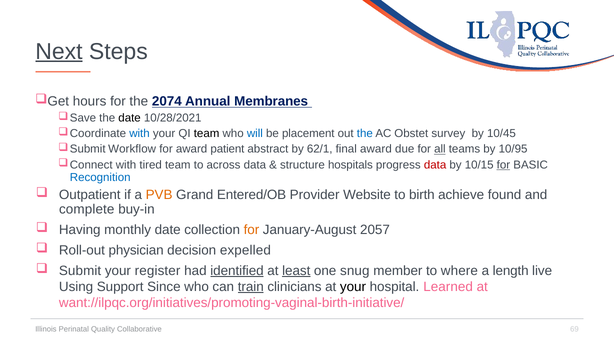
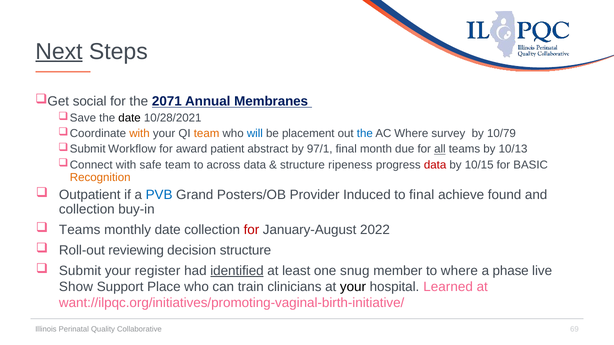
hours: hours -> social (90, 101)
2074: 2074 -> 2071 (167, 101)
with colour: blue -> orange (139, 134)
team colour: black -> orange (207, 134)
AC Obstet: Obstet -> Where (411, 134)
10/45: 10/45 -> 10/79 (501, 134)
62/1: 62/1 -> 97/1 (320, 149)
final award: award -> month (376, 149)
10/95: 10/95 -> 10/13 (513, 149)
tired: tired -> safe (151, 165)
hospitals: hospitals -> ripeness (350, 165)
for underline: present -> none (503, 165)
Recognition colour: blue -> orange (100, 177)
PVB colour: orange -> blue (159, 195)
Entered/OB: Entered/OB -> Posters/OB (251, 195)
Website: Website -> Induced (367, 195)
to birth: birth -> final (422, 195)
complete: complete -> collection (87, 210)
Having: Having -> Teams (80, 230)
for colour: orange -> red (251, 230)
2057: 2057 -> 2022 (375, 230)
physician: physician -> reviewing (136, 251)
decision expelled: expelled -> structure (246, 251)
least underline: present -> none (296, 271)
length: length -> phase (511, 271)
Using: Using -> Show (76, 287)
Since: Since -> Place (164, 287)
train underline: present -> none (251, 287)
